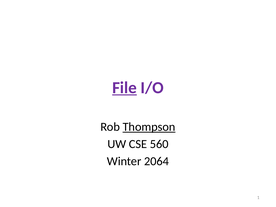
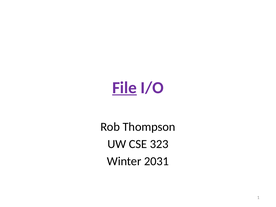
Thompson underline: present -> none (149, 127)
560: 560 -> 323 (159, 144)
2064: 2064 -> 2031 (157, 161)
